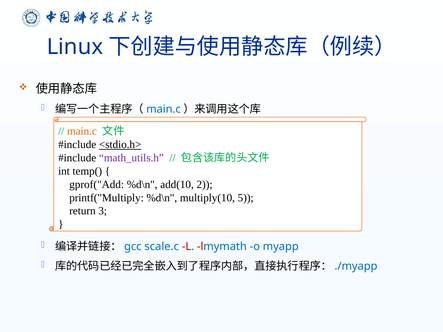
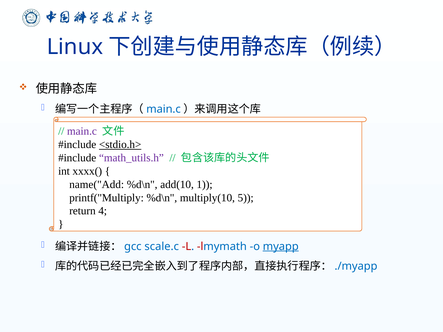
main.c colour: orange -> purple (82, 131)
temp(: temp( -> xxxx( (87, 171)
gprof("Add: gprof("Add -> name("Add (97, 185)
2: 2 -> 1 (205, 185)
3: 3 -> 4 (103, 211)
myapp underline: none -> present (281, 247)
